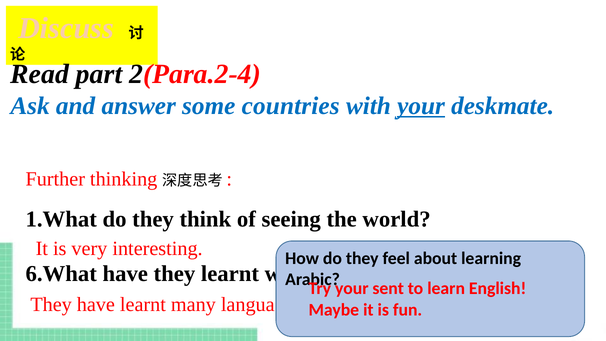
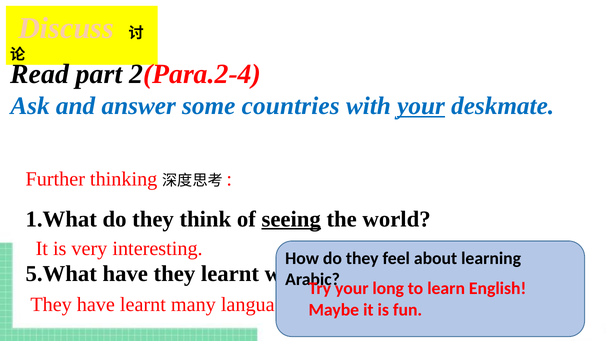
seeing underline: none -> present (291, 219)
6.What: 6.What -> 5.What (61, 274)
sent: sent -> long (388, 288)
